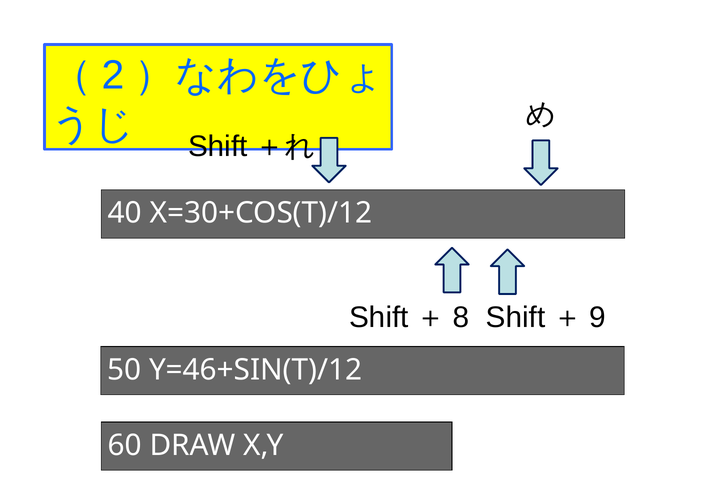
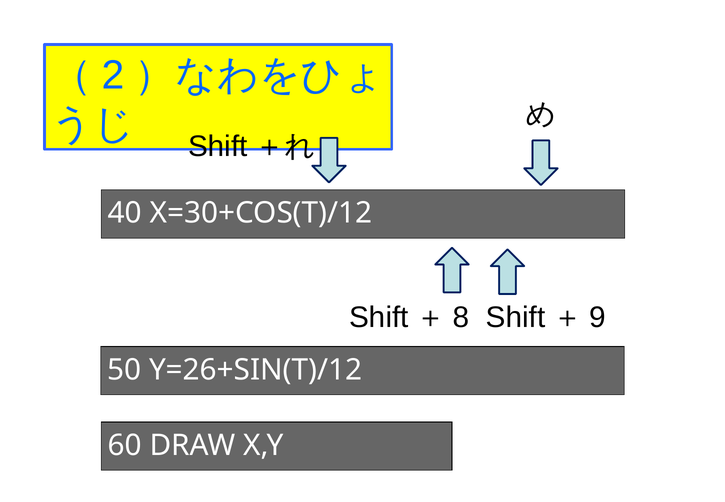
Y=46+SIN(T)/12: Y=46+SIN(T)/12 -> Y=26+SIN(T)/12 (256, 370)
